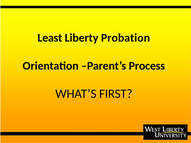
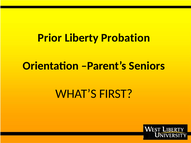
Least: Least -> Prior (50, 38)
Process: Process -> Seniors (147, 66)
